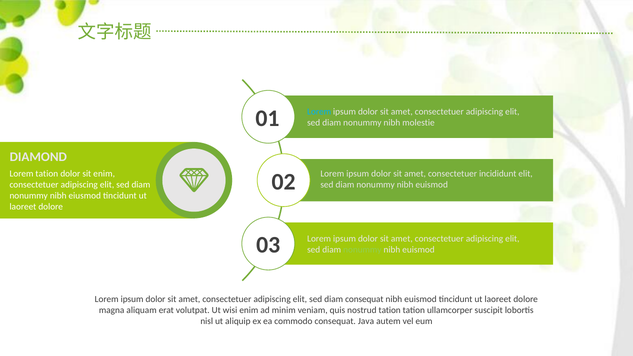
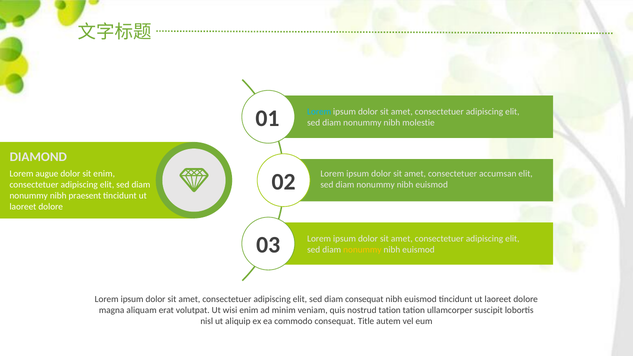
Lorem tation: tation -> augue (47, 174)
incididunt: incididunt -> accumsan (498, 174)
eiusmod: eiusmod -> praesent (85, 196)
nonummy colour: light green -> yellow (362, 250)
Java: Java -> Title (366, 321)
